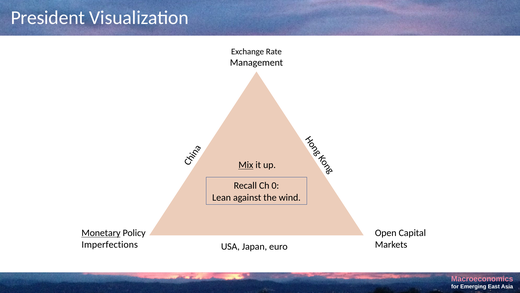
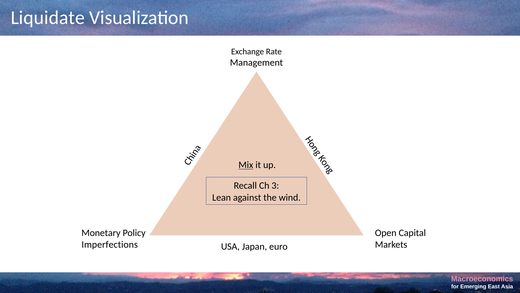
President: President -> Liquidate (48, 18)
0: 0 -> 3 (275, 185)
Monetary underline: present -> none (101, 233)
